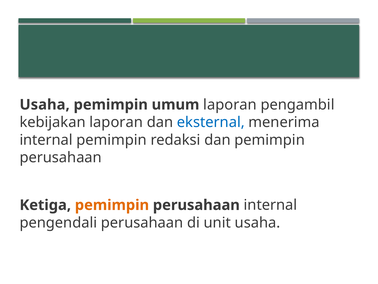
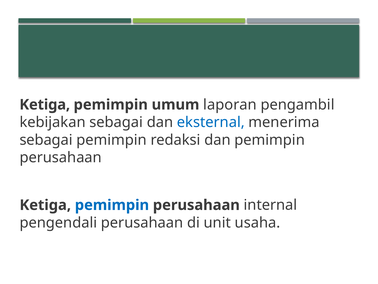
Usaha: Usaha -> Ketiga (45, 105)
kebijakan laporan: laporan -> sebagai (116, 122)
internal: internal -> sebagai (46, 140)
pemimpin colour: orange -> blue (112, 205)
